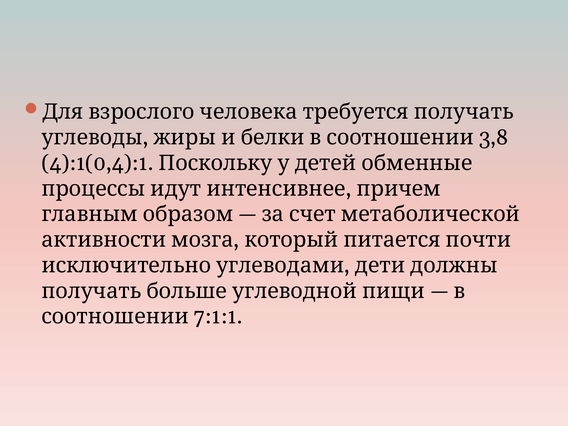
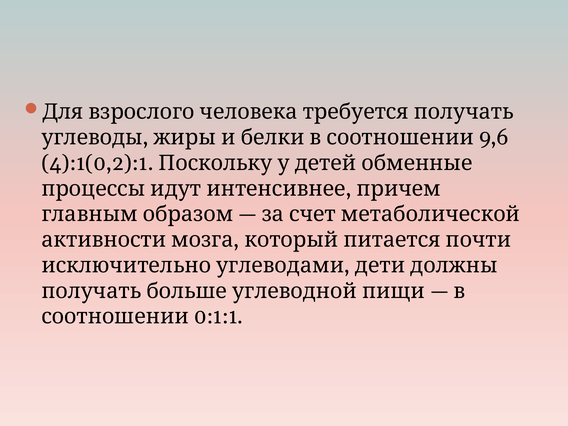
3,8: 3,8 -> 9,6 (494, 138)
4):1(0,4):1: 4):1(0,4):1 -> 4):1(0,2):1 (97, 163)
7:1:1: 7:1:1 -> 0:1:1 (218, 317)
